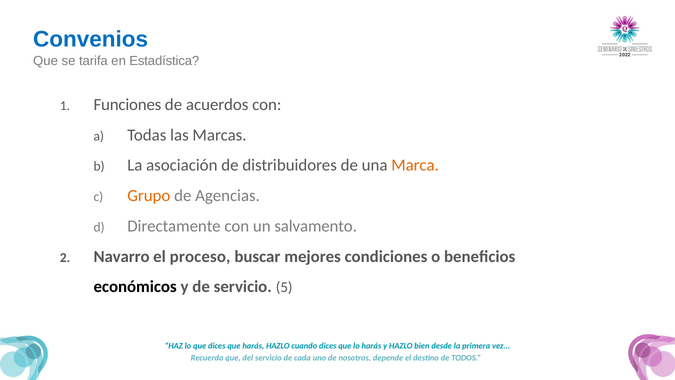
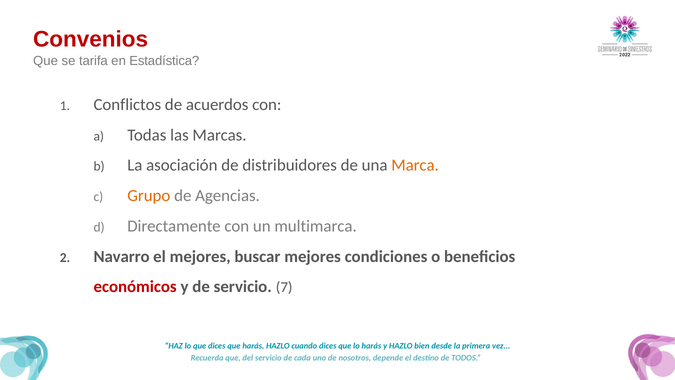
Convenios colour: blue -> red (91, 40)
Funciones: Funciones -> Conflictos (127, 104)
salvamento: salvamento -> multimarca (316, 226)
el proceso: proceso -> mejores (200, 256)
económicos colour: black -> red (135, 287)
5: 5 -> 7 (284, 287)
